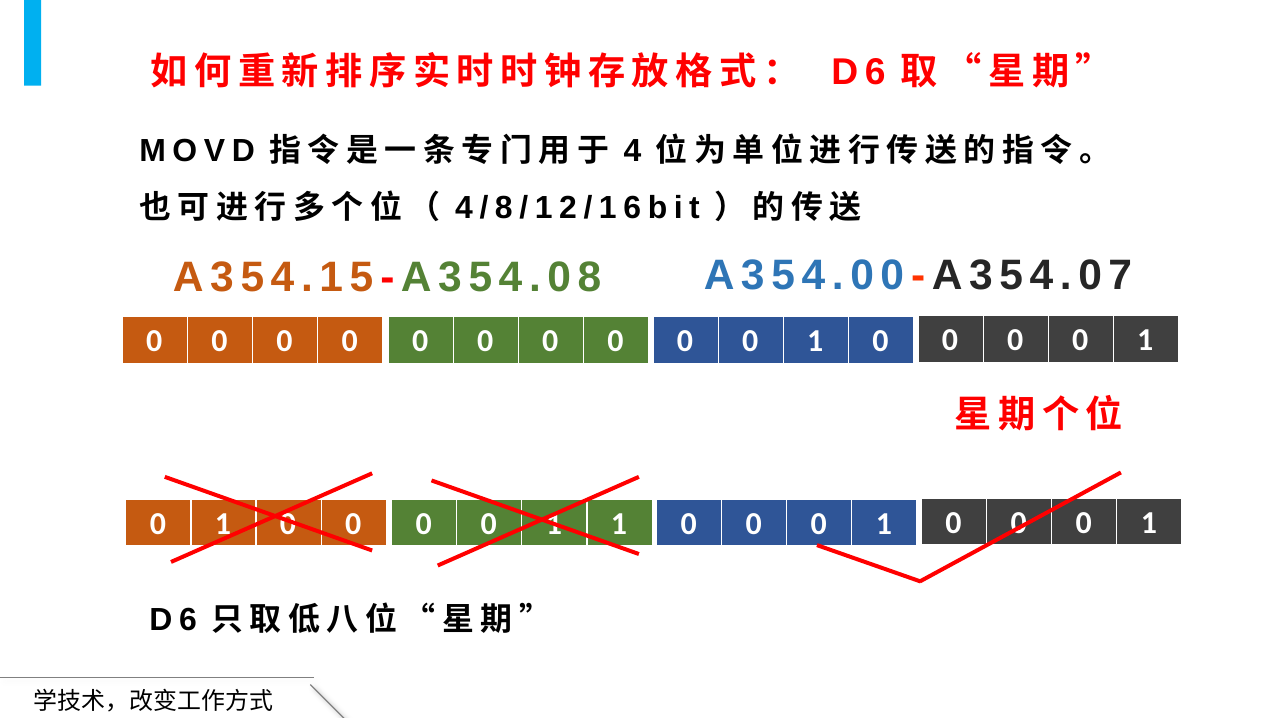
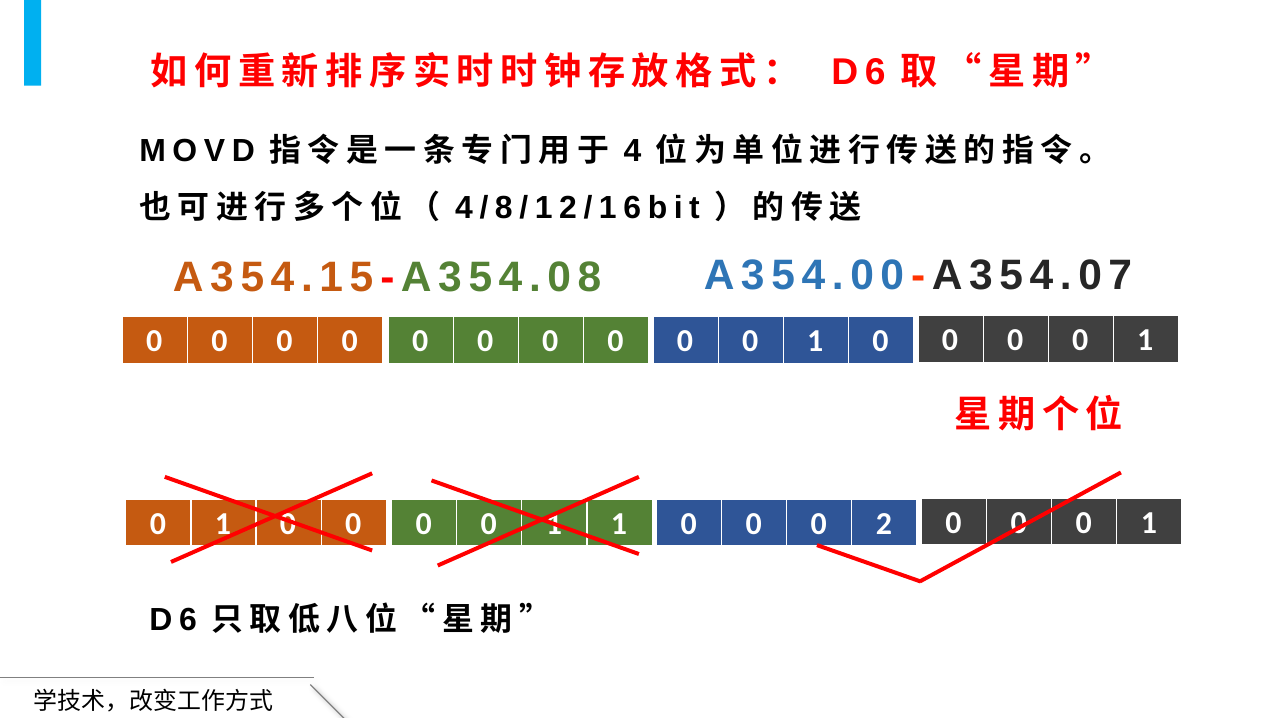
1: 1 -> 2 (884, 523)
